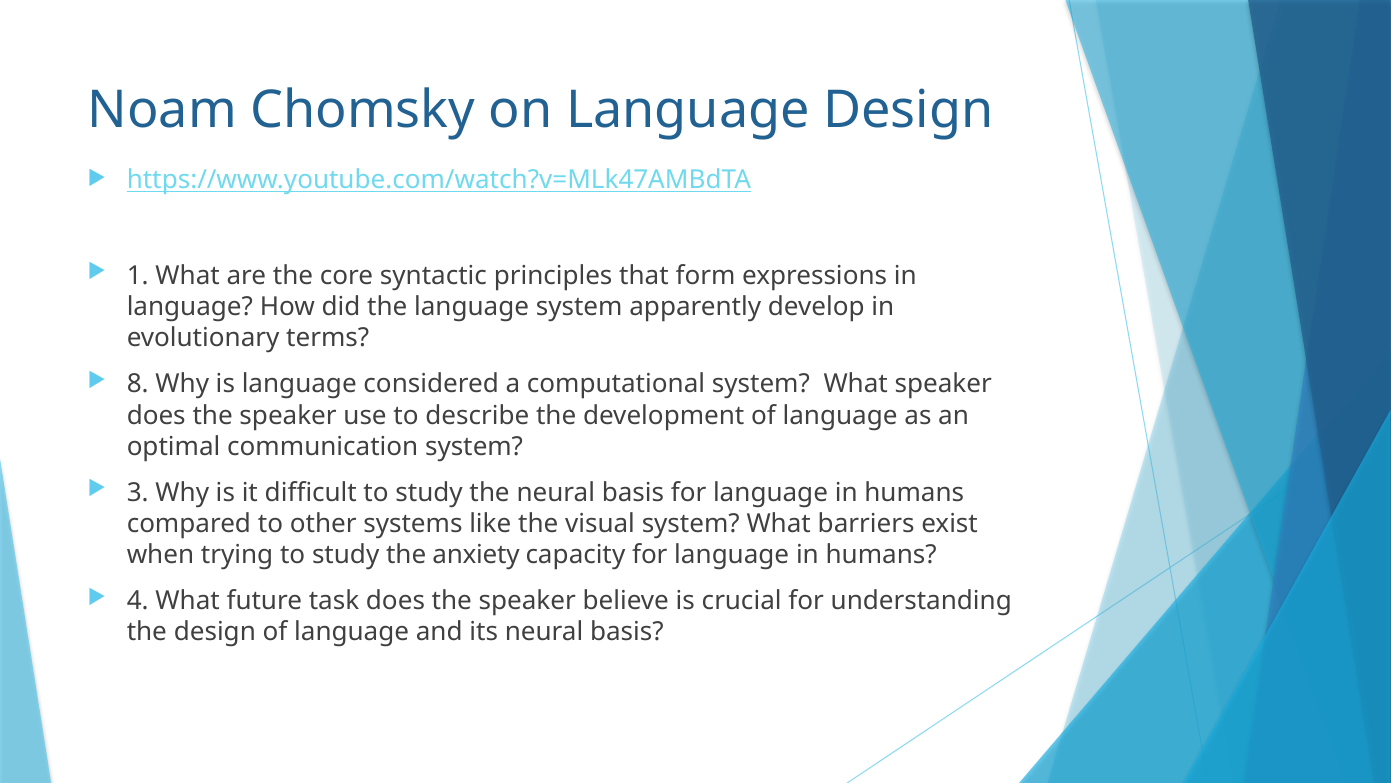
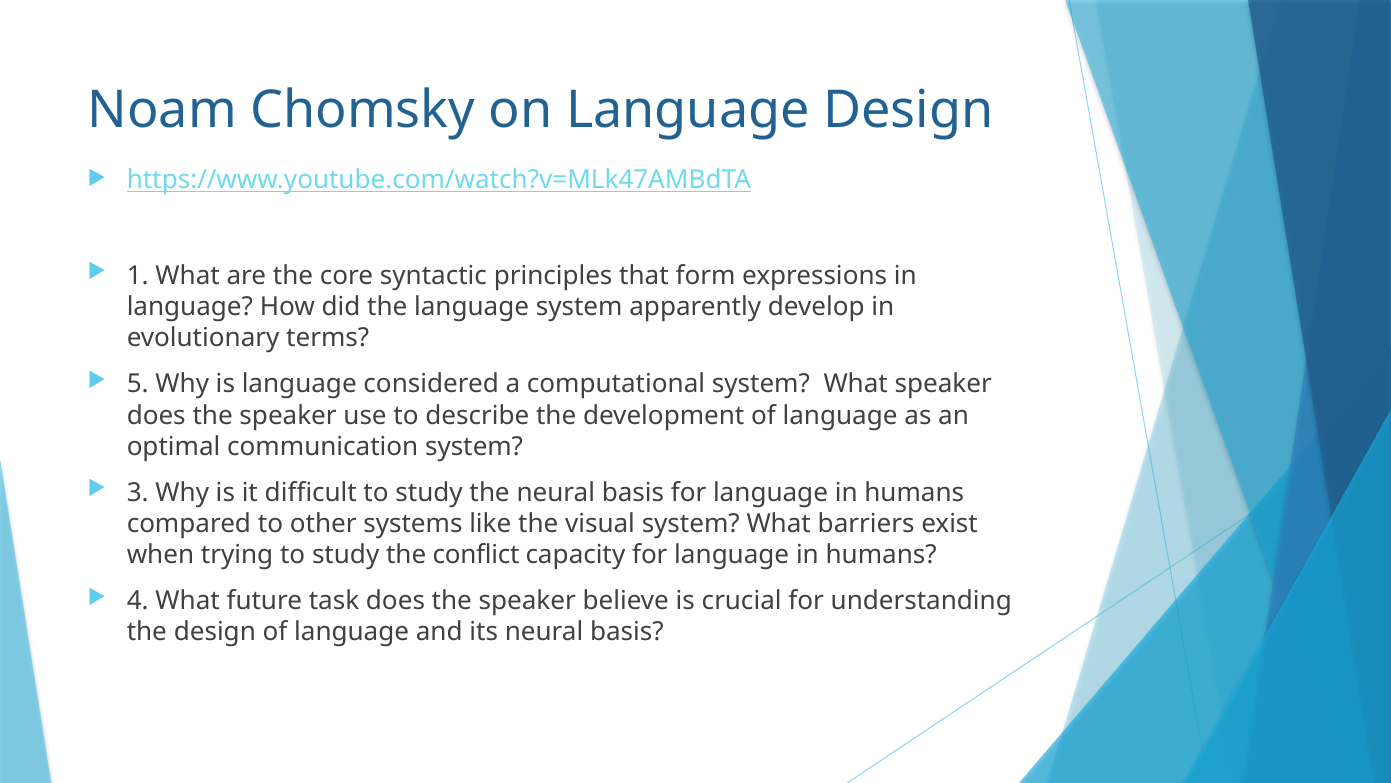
8: 8 -> 5 (138, 384)
anxiety: anxiety -> conflict (476, 555)
